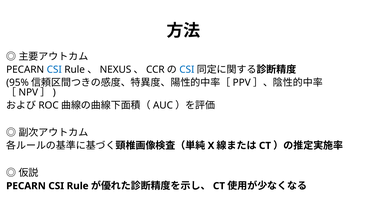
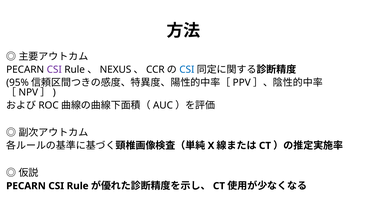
CSI colour: blue -> purple (54, 70)
